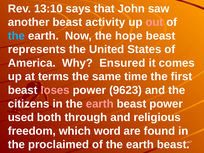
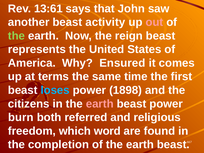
13:10: 13:10 -> 13:61 (48, 9)
the colour: light blue -> light green (16, 36)
hope: hope -> reign (129, 36)
loses colour: pink -> light blue (55, 90)
9623: 9623 -> 1898 (126, 90)
used: used -> burn (21, 117)
through: through -> referred (86, 117)
proclaimed: proclaimed -> completion (59, 145)
